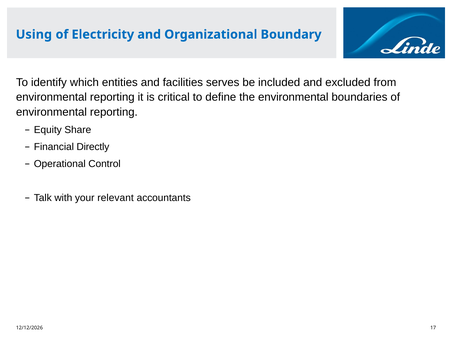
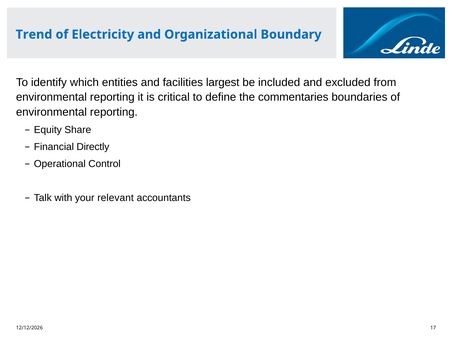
Using: Using -> Trend (34, 34)
serves: serves -> largest (223, 82)
the environmental: environmental -> commentaries (293, 97)
